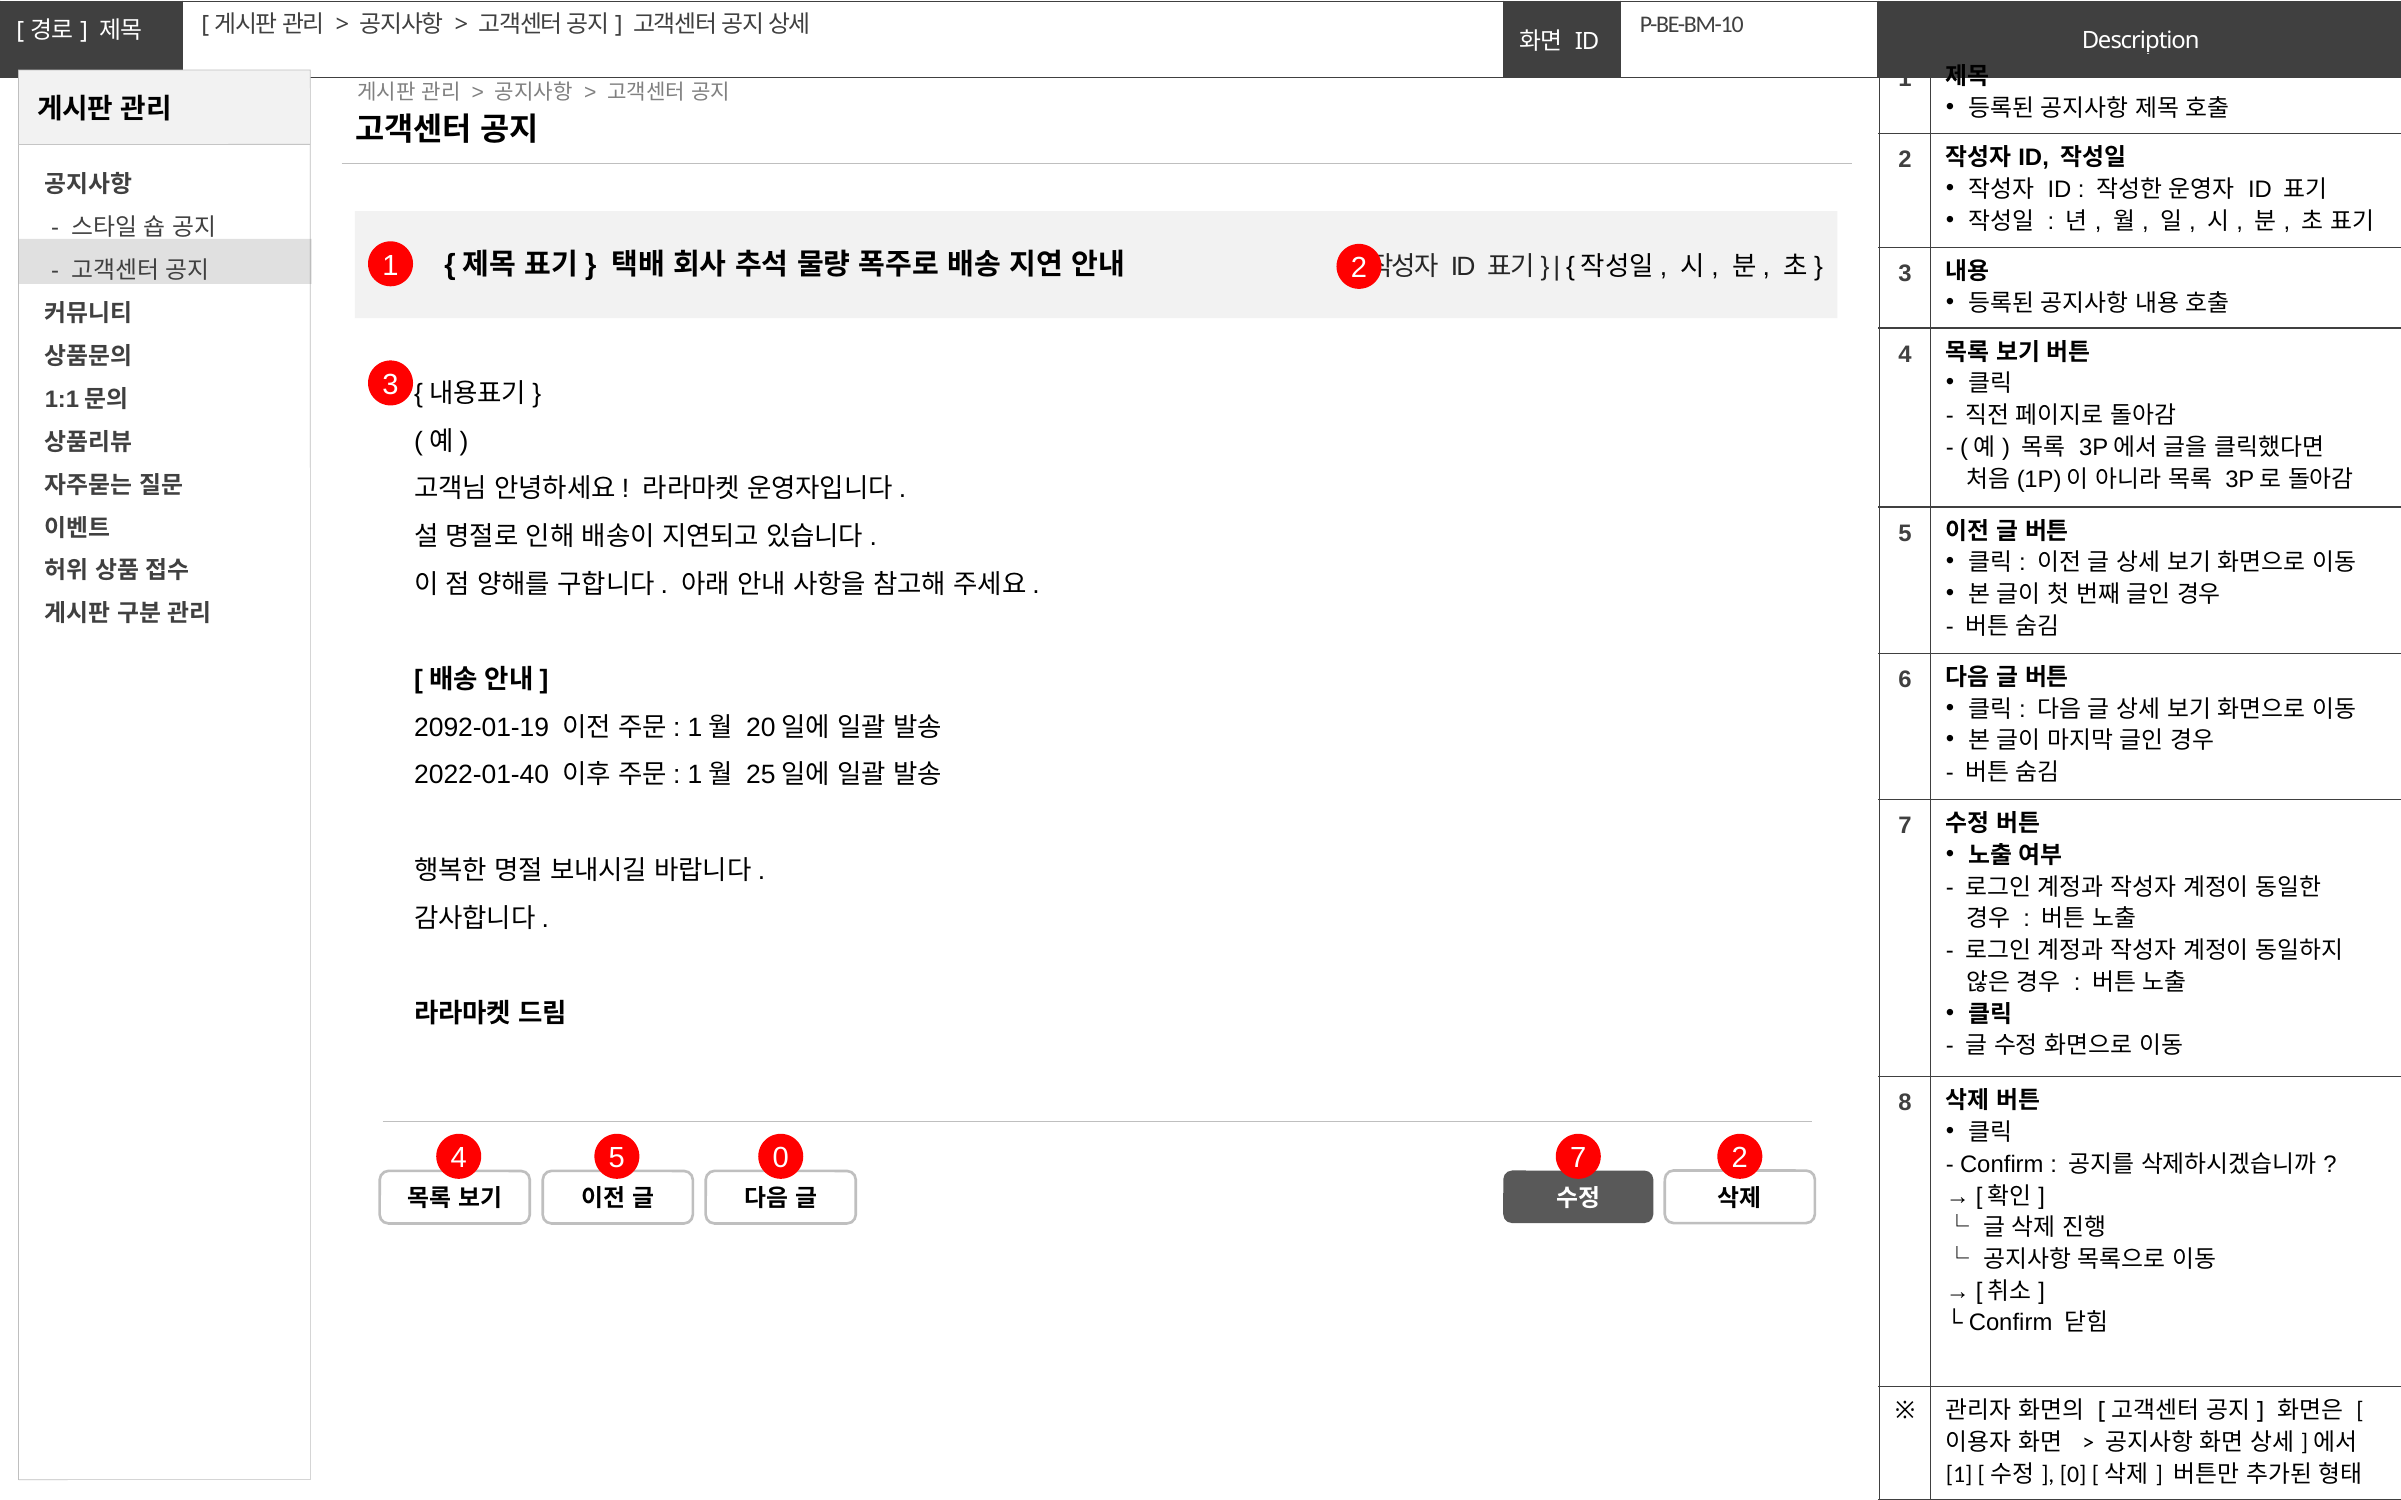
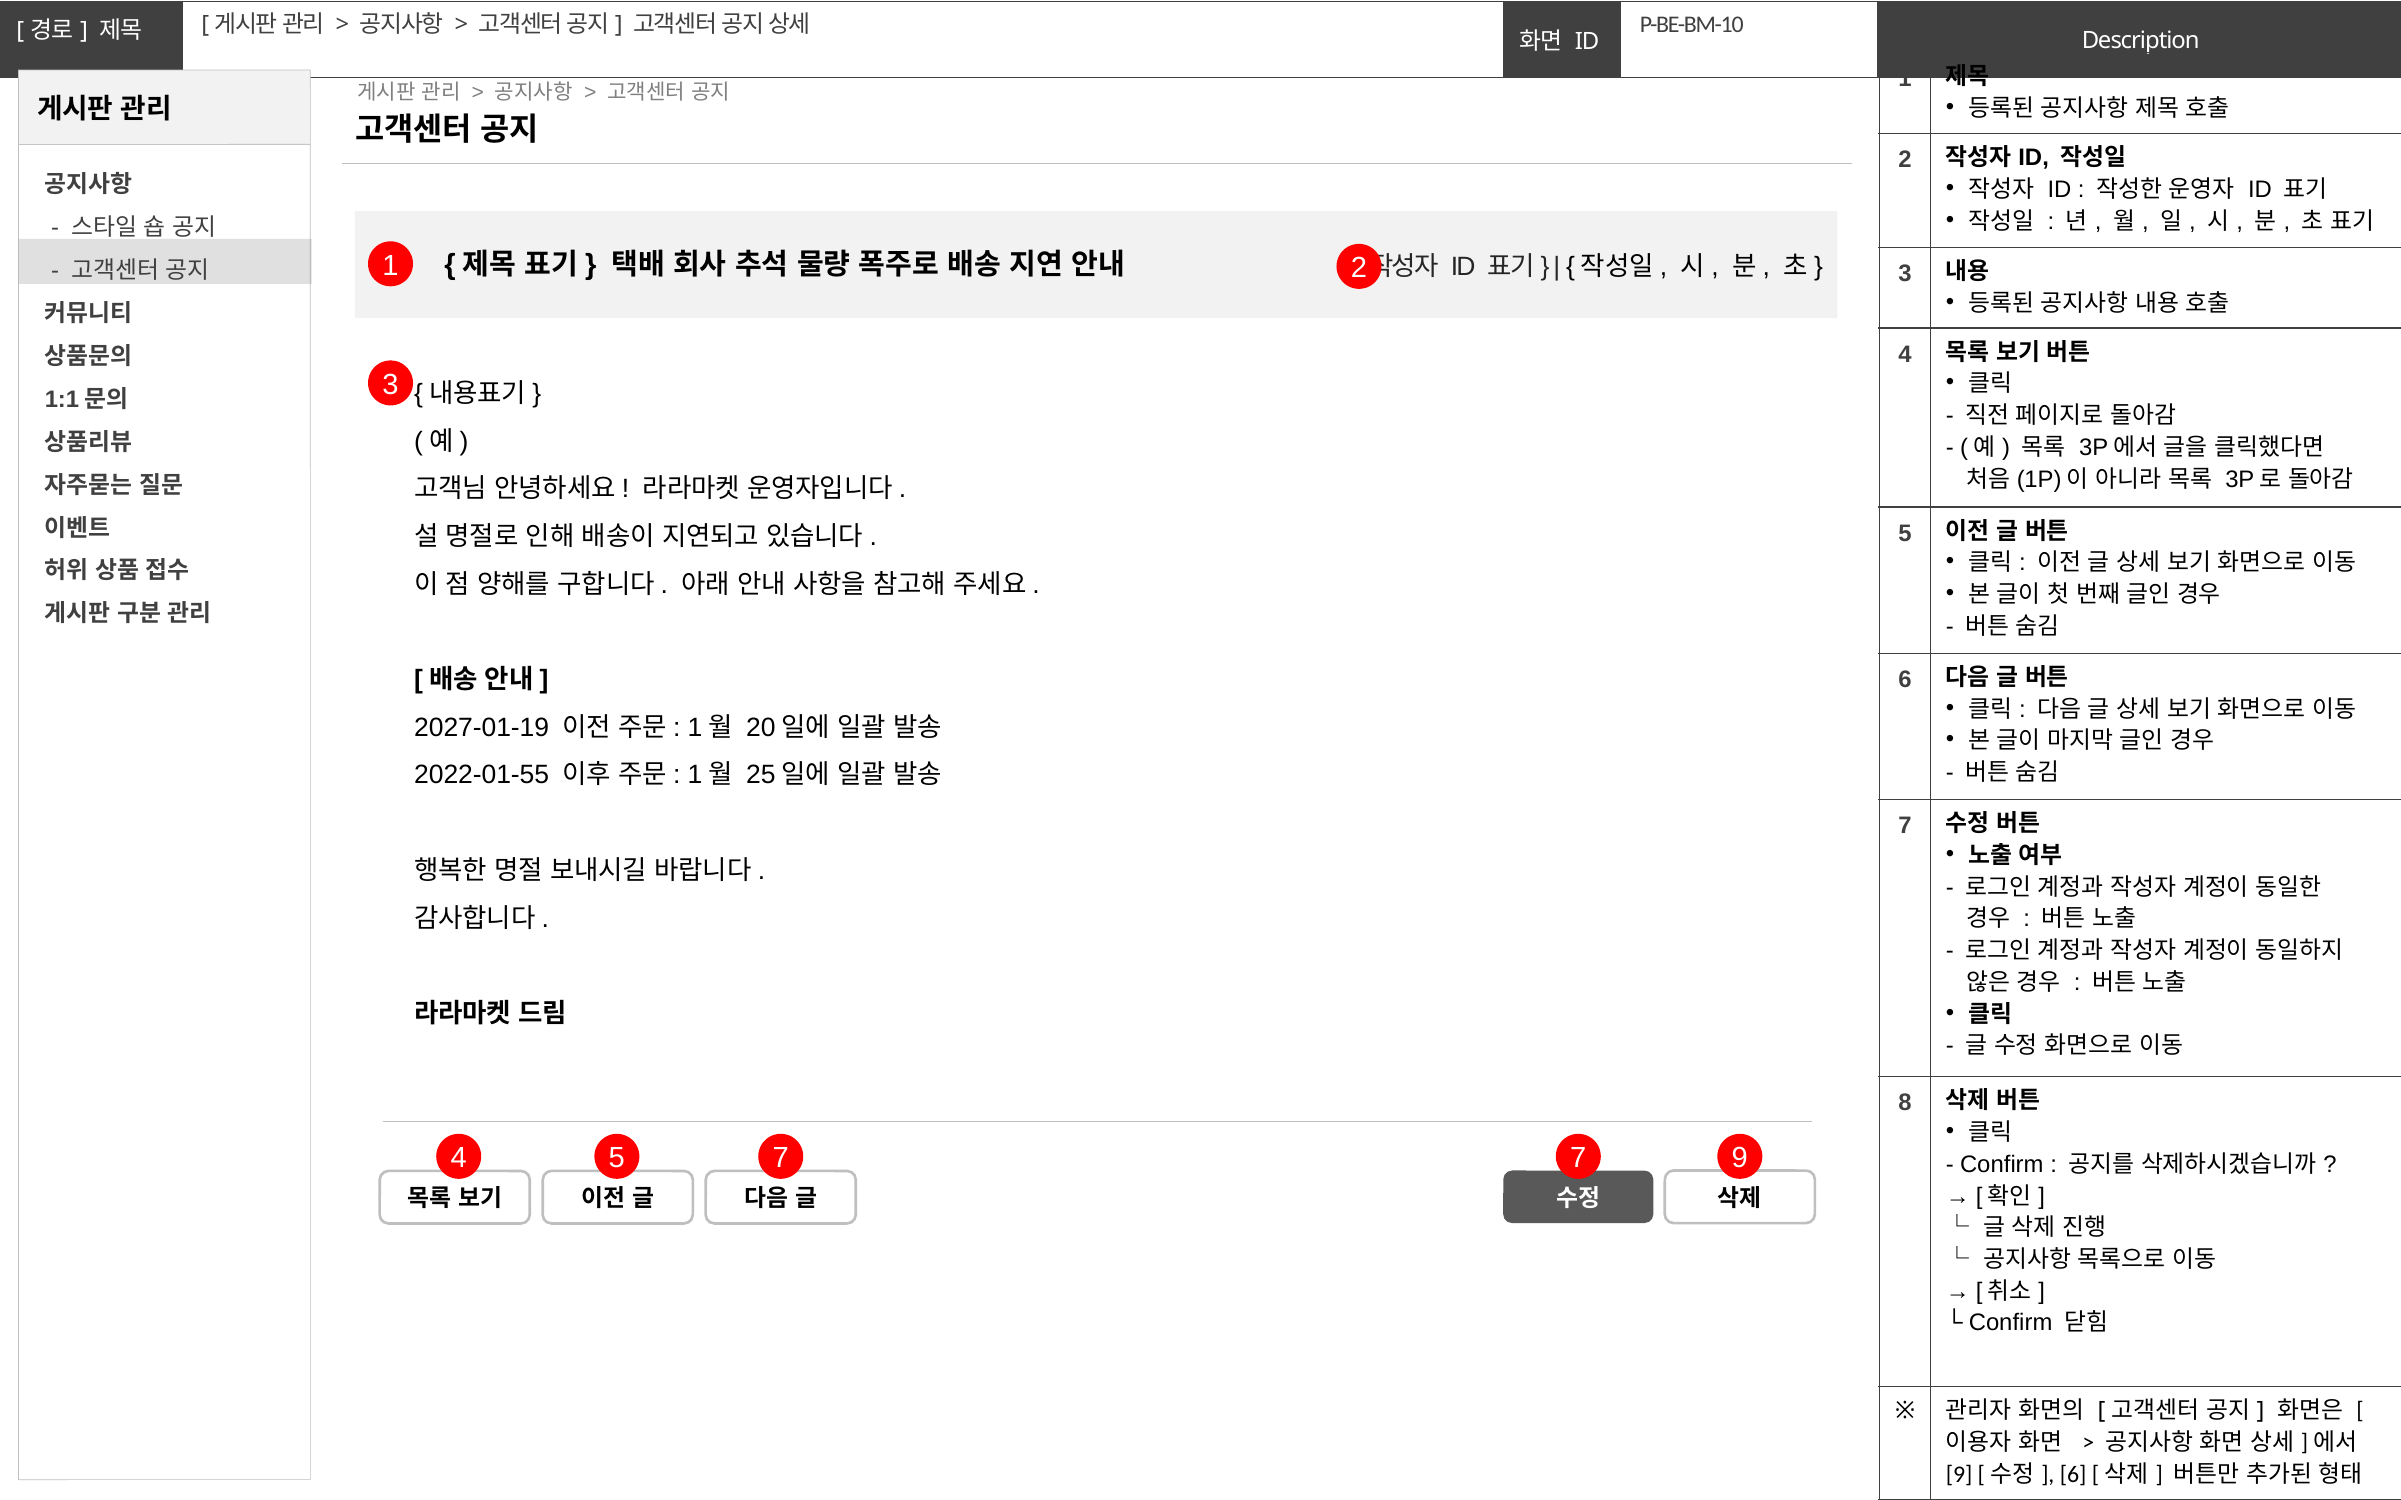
2092-01-19: 2092-01-19 -> 2027-01-19 (482, 728)
2022-01-40: 2022-01-40 -> 2022-01-55 (482, 775)
5 0: 0 -> 7 (781, 1159)
7 2: 2 -> 9 (1740, 1159)
1: 1 -> 9 (1959, 1475)
0: 0 -> 6 (2073, 1475)
